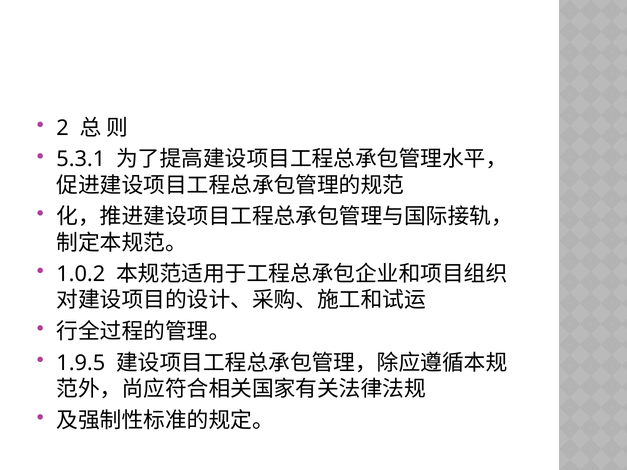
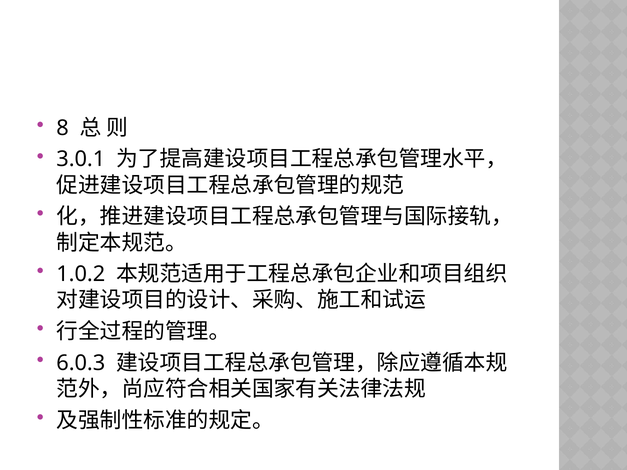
2: 2 -> 8 (63, 128)
5.3.1: 5.3.1 -> 3.0.1 (81, 159)
1.9.5: 1.9.5 -> 6.0.3 (81, 363)
